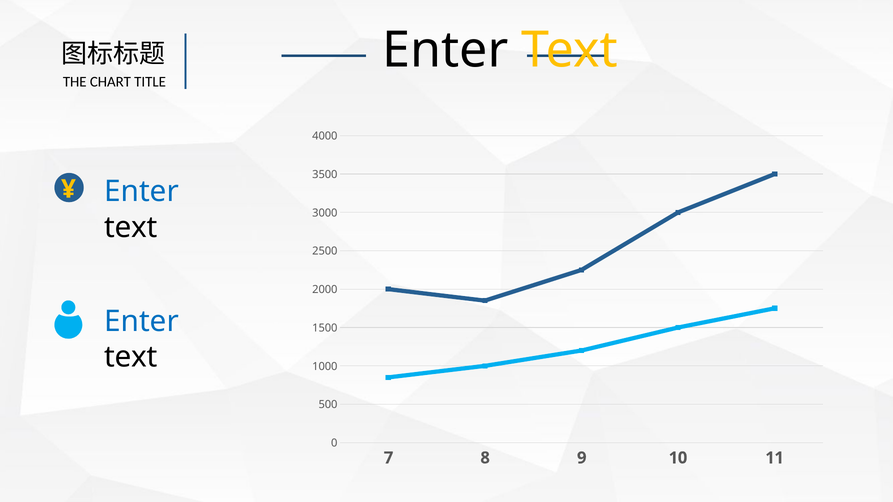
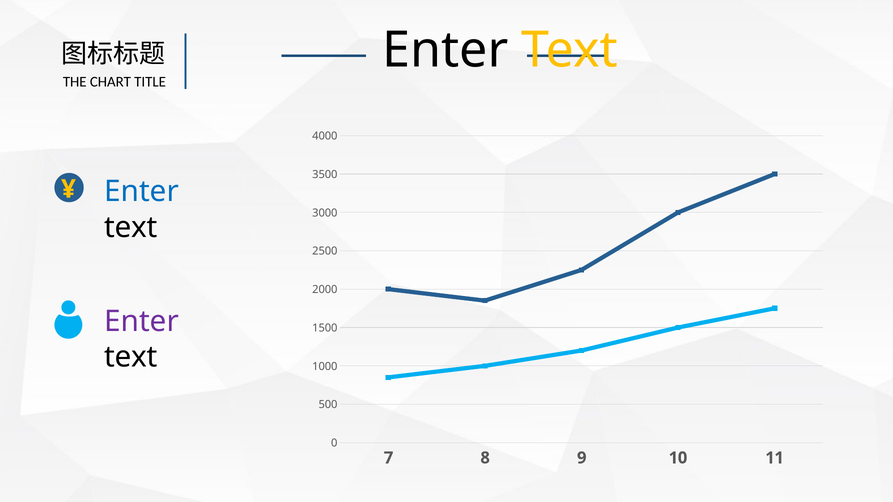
Enter colour: blue -> purple (142, 322)
